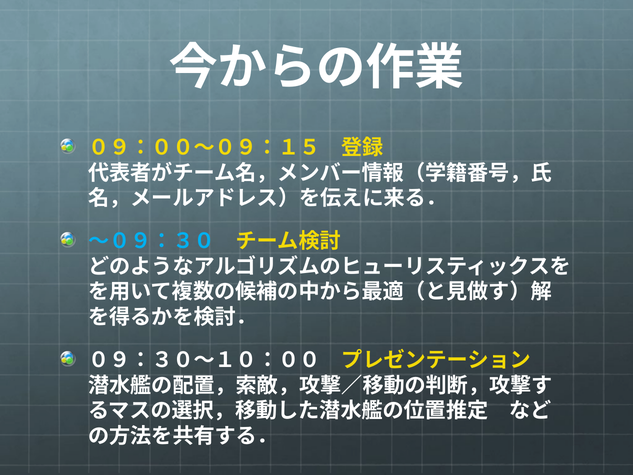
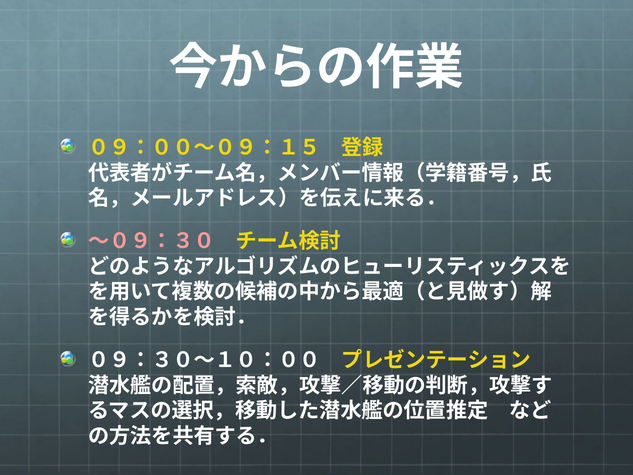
〜０９：３０ colour: light blue -> pink (152, 241)
